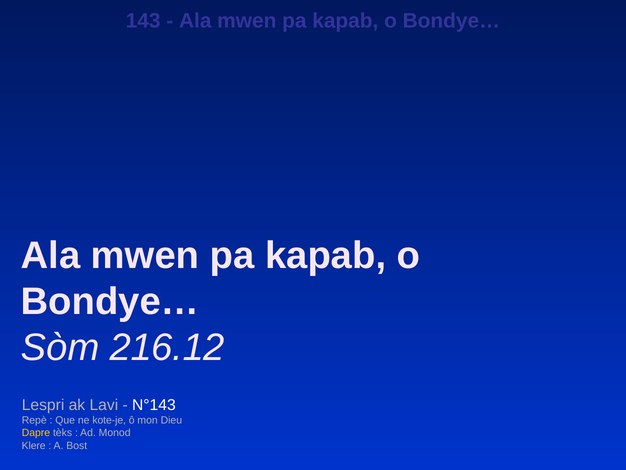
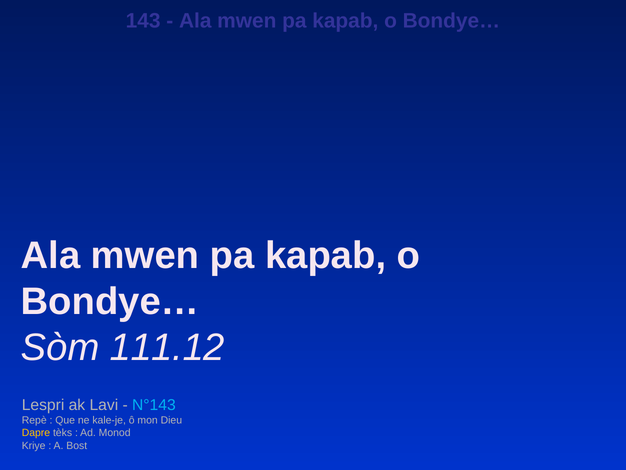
216.12: 216.12 -> 111.12 (167, 347)
N°143 colour: white -> light blue (154, 405)
kote-je: kote-je -> kale-je (109, 420)
Klere: Klere -> Kriye (34, 445)
